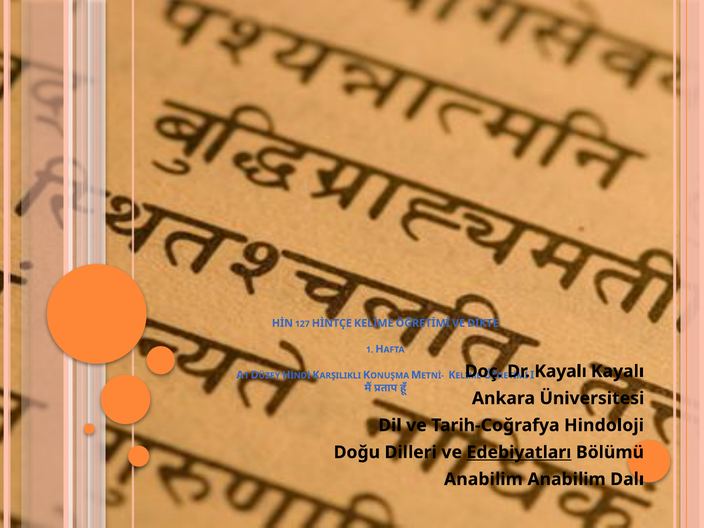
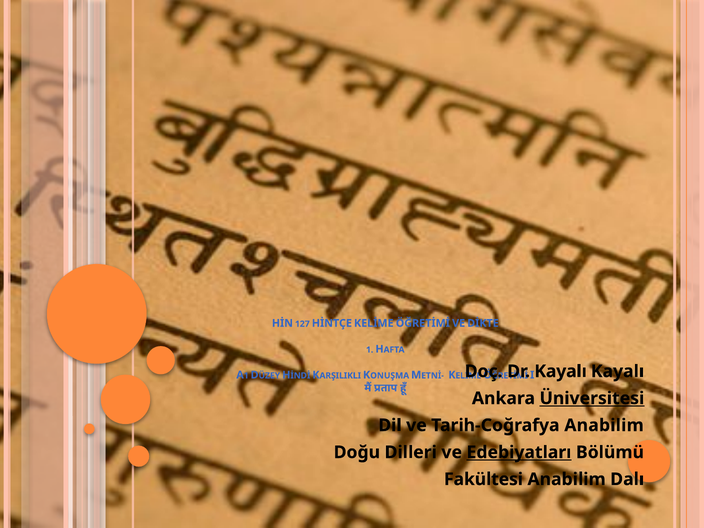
Üniversitesi underline: none -> present (592, 398)
Tarih-Coğrafya Hindoloji: Hindoloji -> Anabilim (604, 425)
Anabilim: Anabilim -> Fakültesi (484, 479)
